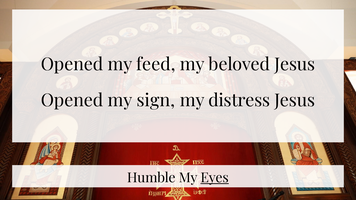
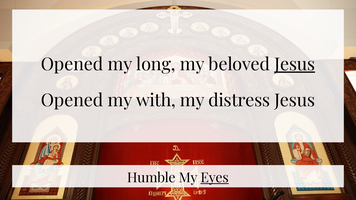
feed: feed -> long (156, 65)
Jesus underline: none -> present (295, 65)
sign: sign -> with (156, 101)
